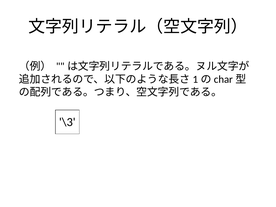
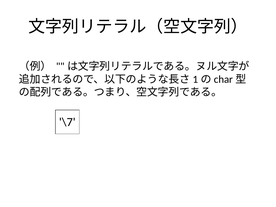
\3: \3 -> \7 (67, 122)
